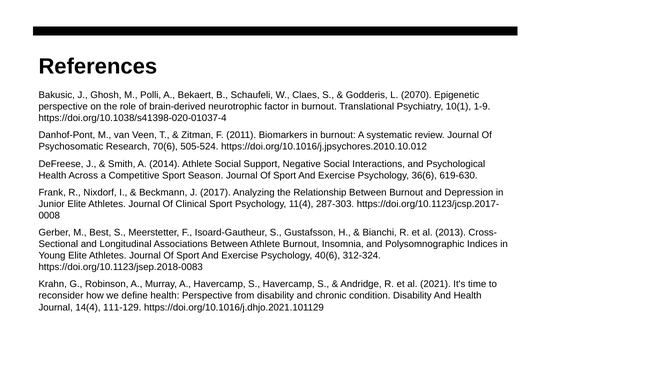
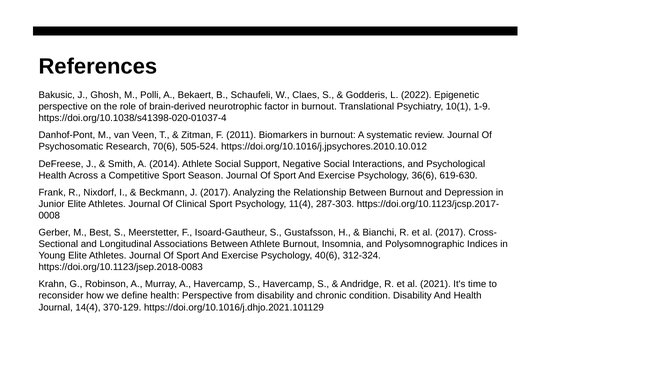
2070: 2070 -> 2022 (416, 95)
al 2013: 2013 -> 2017 (451, 233)
111-129: 111-129 -> 370-129 (122, 308)
